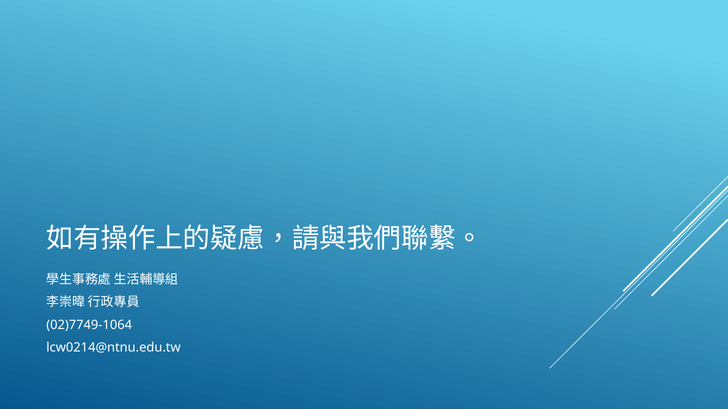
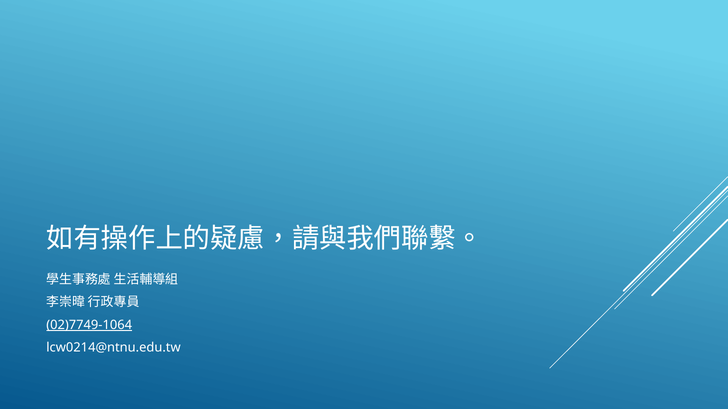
02)7749-1064 underline: none -> present (89, 325)
